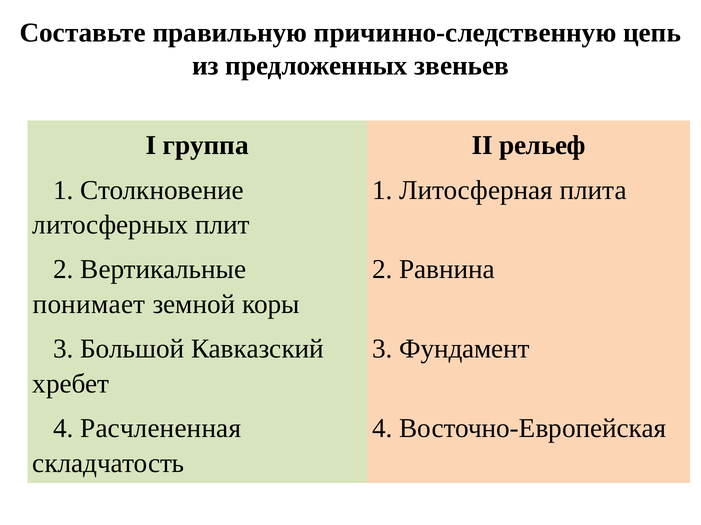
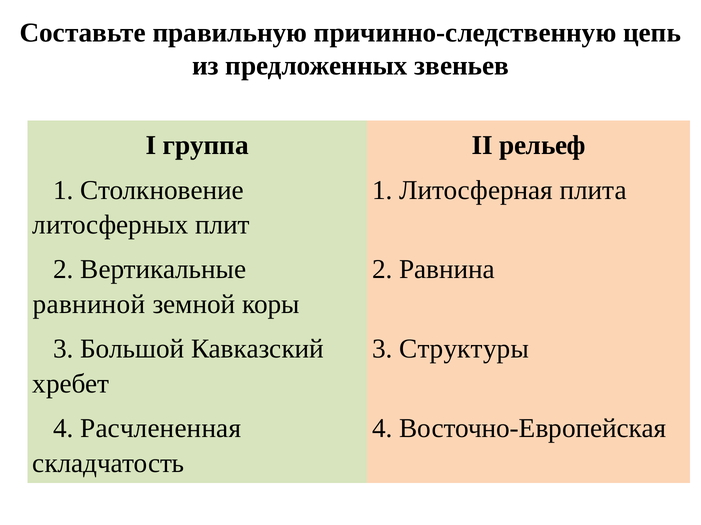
понимает: понимает -> равниной (89, 305)
Фундамент: Фундамент -> Структуры (464, 349)
